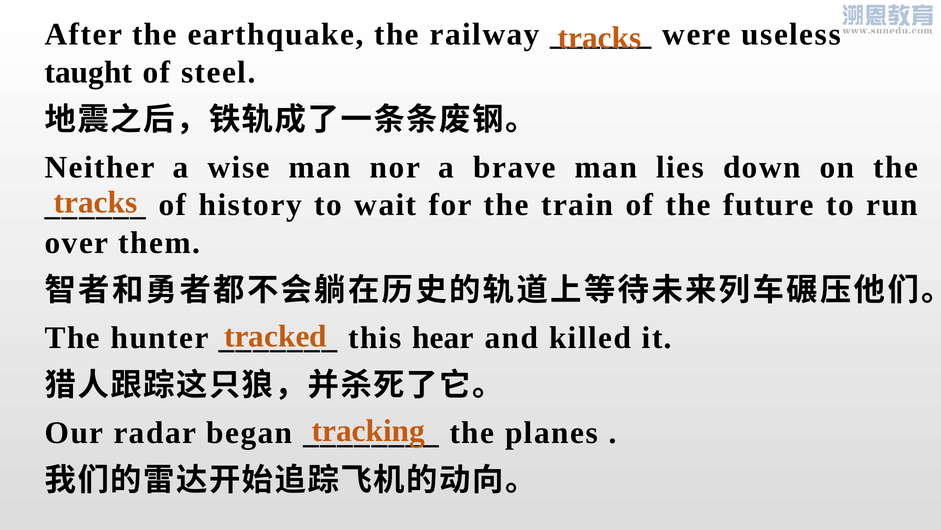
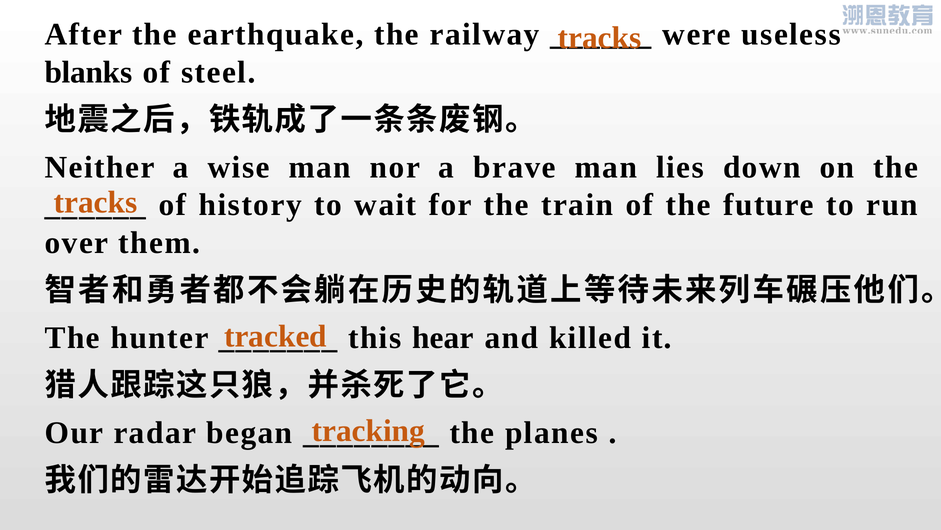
taught: taught -> blanks (89, 72)
